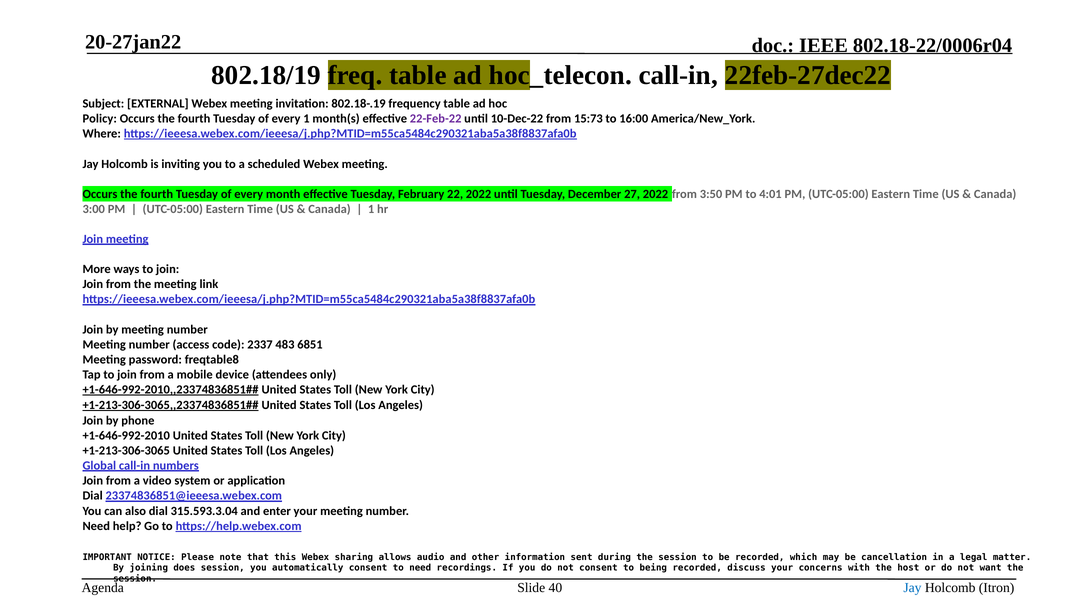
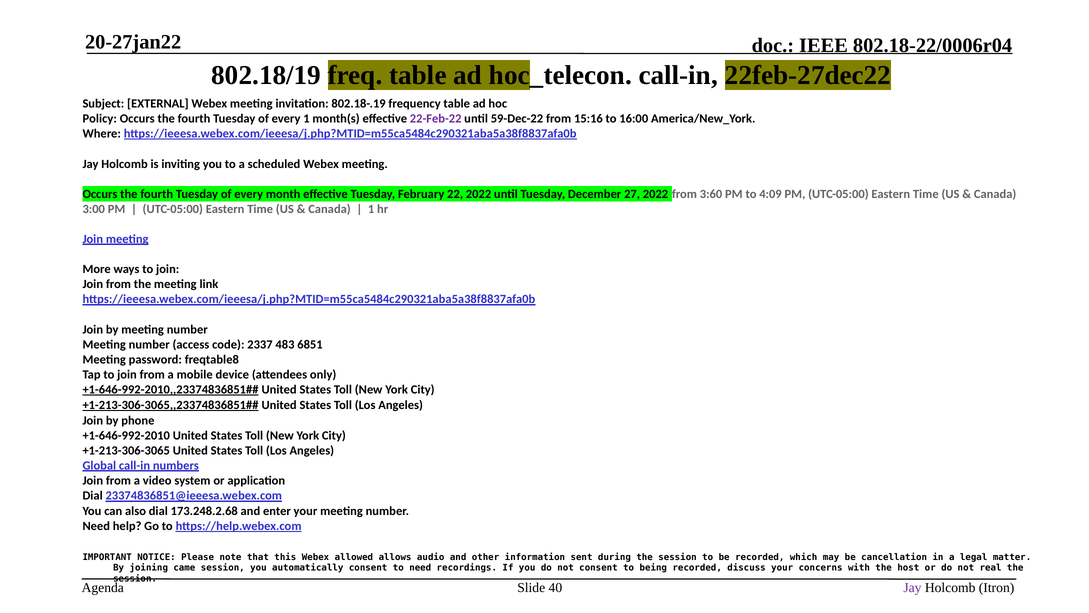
10-Dec-22: 10-Dec-22 -> 59-Dec-22 (517, 119)
15:73: 15:73 -> 15:16 (588, 119)
3:50: 3:50 -> 3:60 (711, 194)
4:01: 4:01 -> 4:09 (770, 194)
315.593.3.04: 315.593.3.04 -> 173.248.2.68 (204, 511)
sharing: sharing -> allowed (354, 557)
does: does -> came (184, 567)
want: want -> real (991, 567)
Jay colour: blue -> purple (913, 587)
